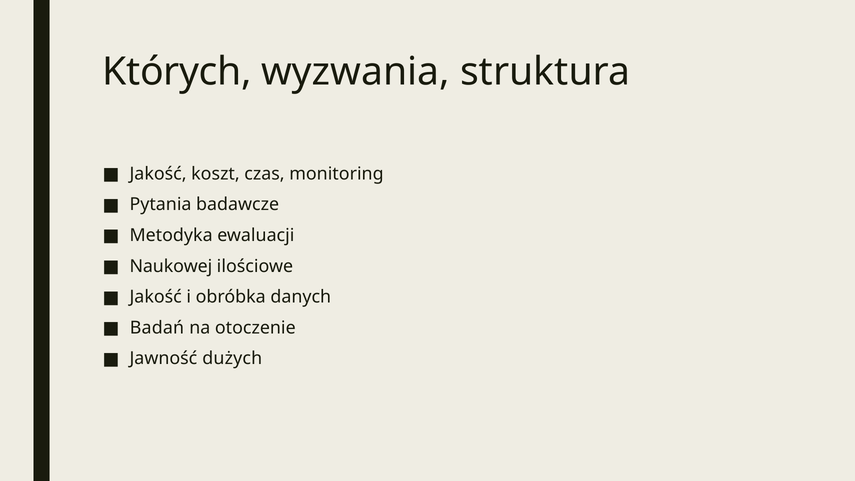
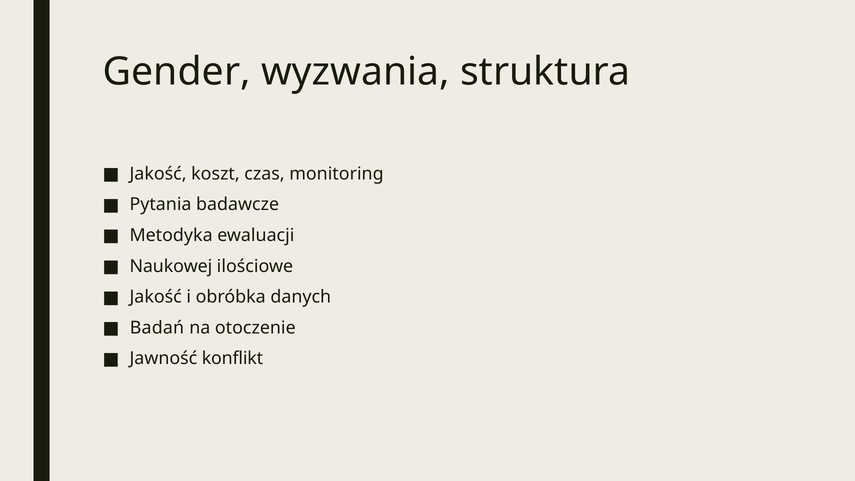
Których: Których -> Gender (177, 72)
dużych: dużych -> konflikt (232, 359)
